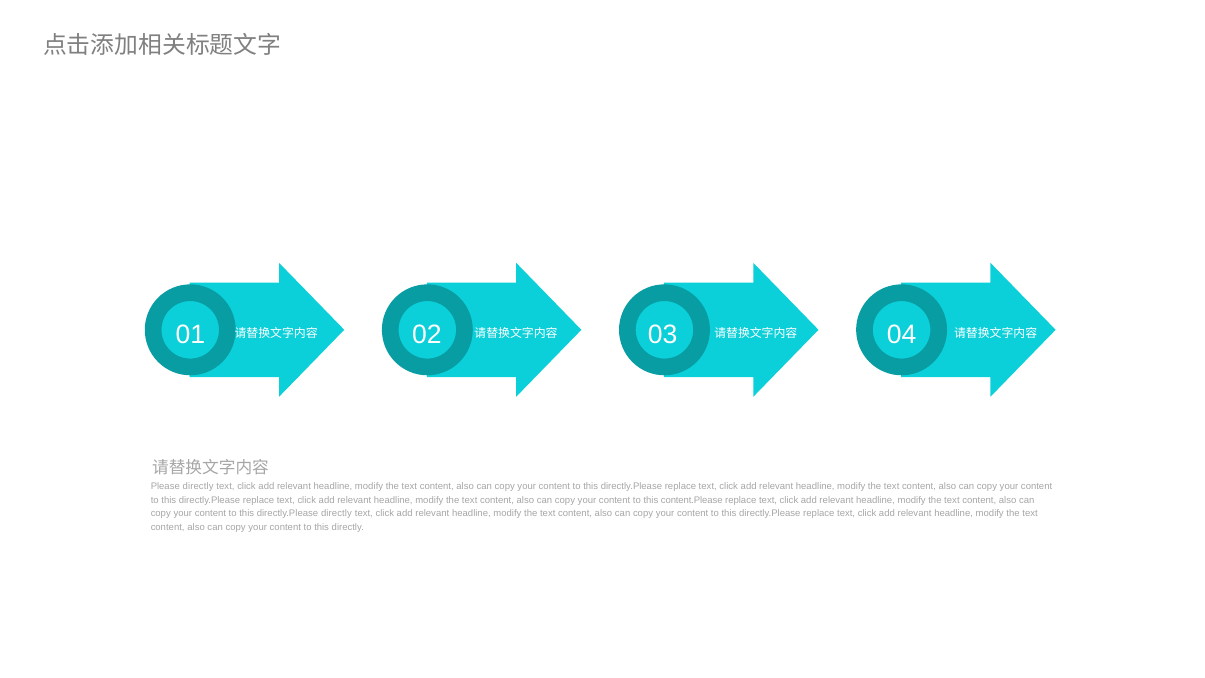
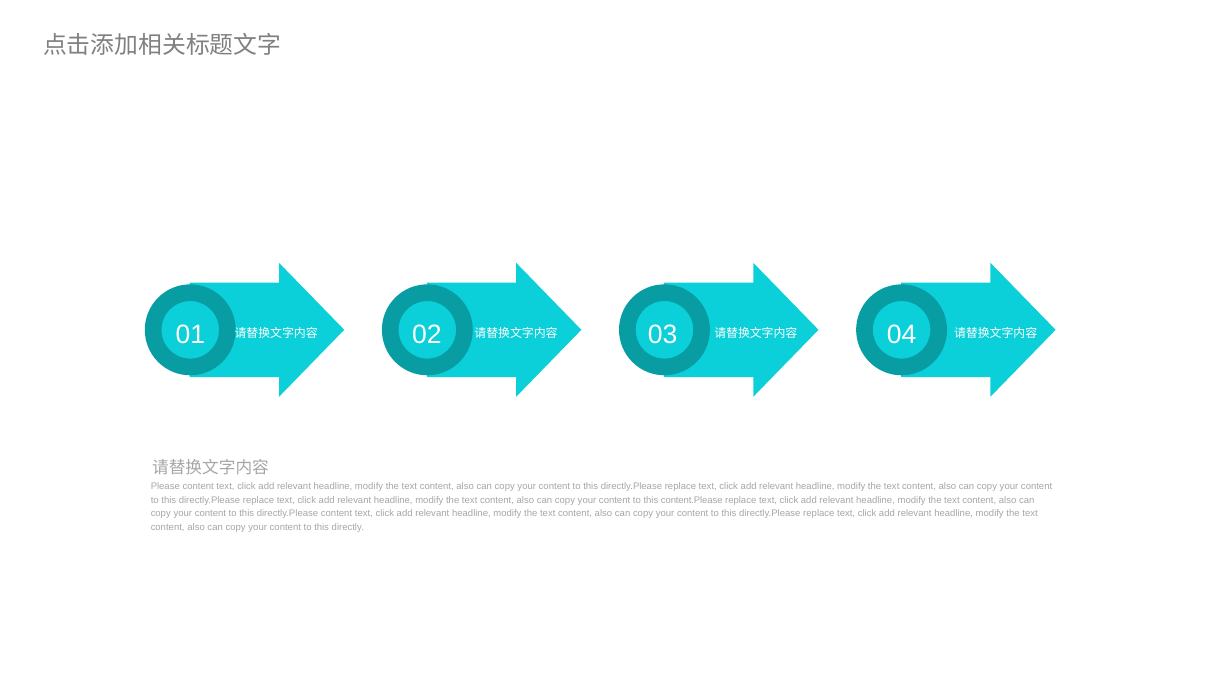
Please directly: directly -> content (198, 486)
directly.Please directly: directly -> content (337, 514)
